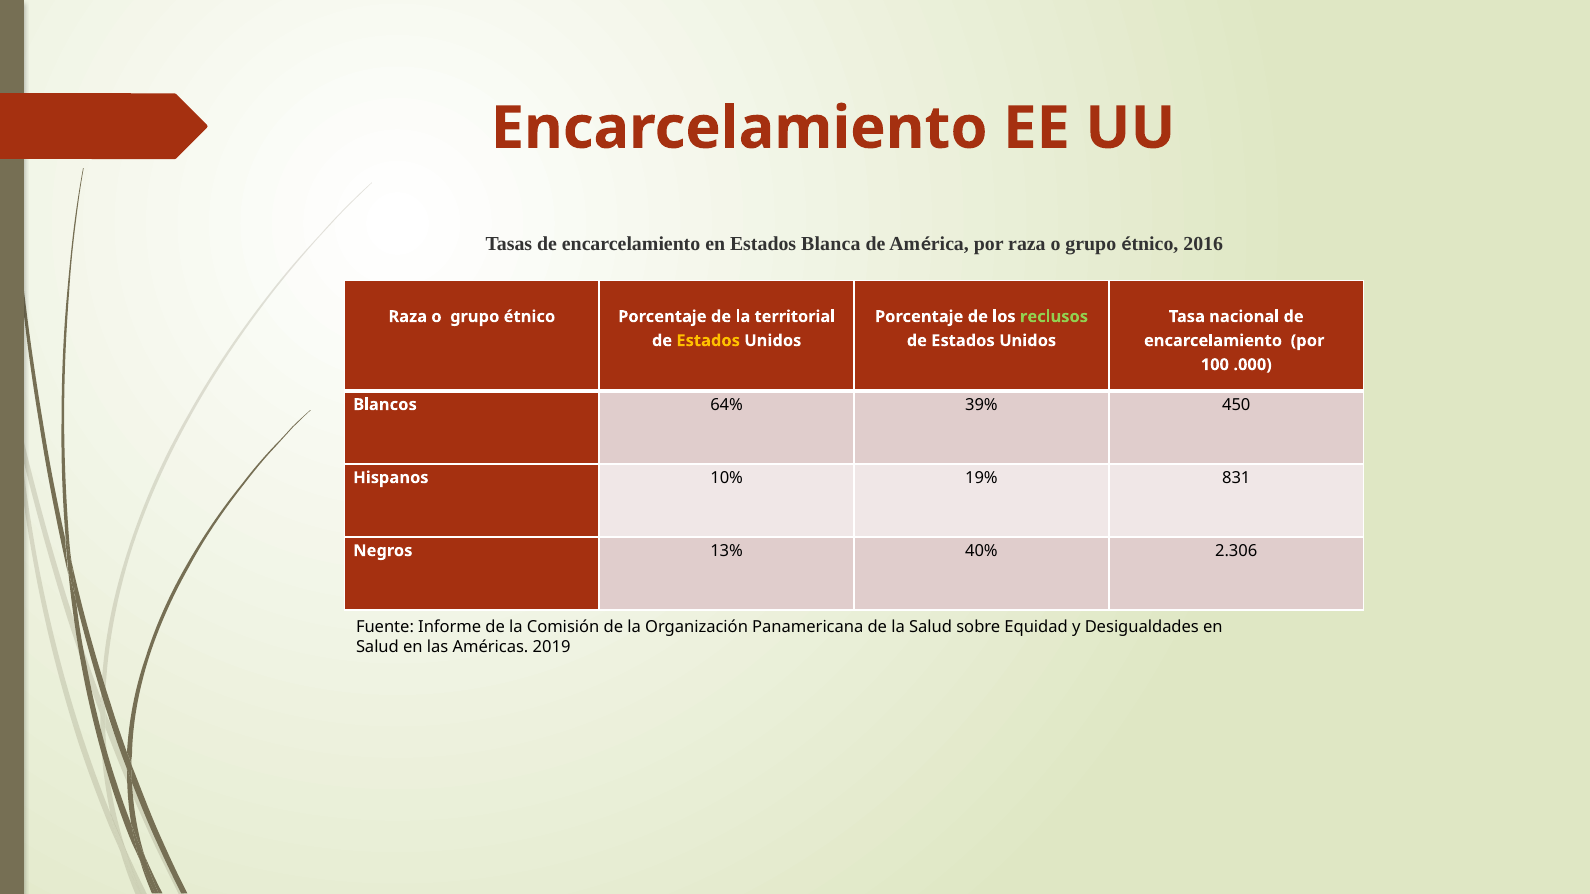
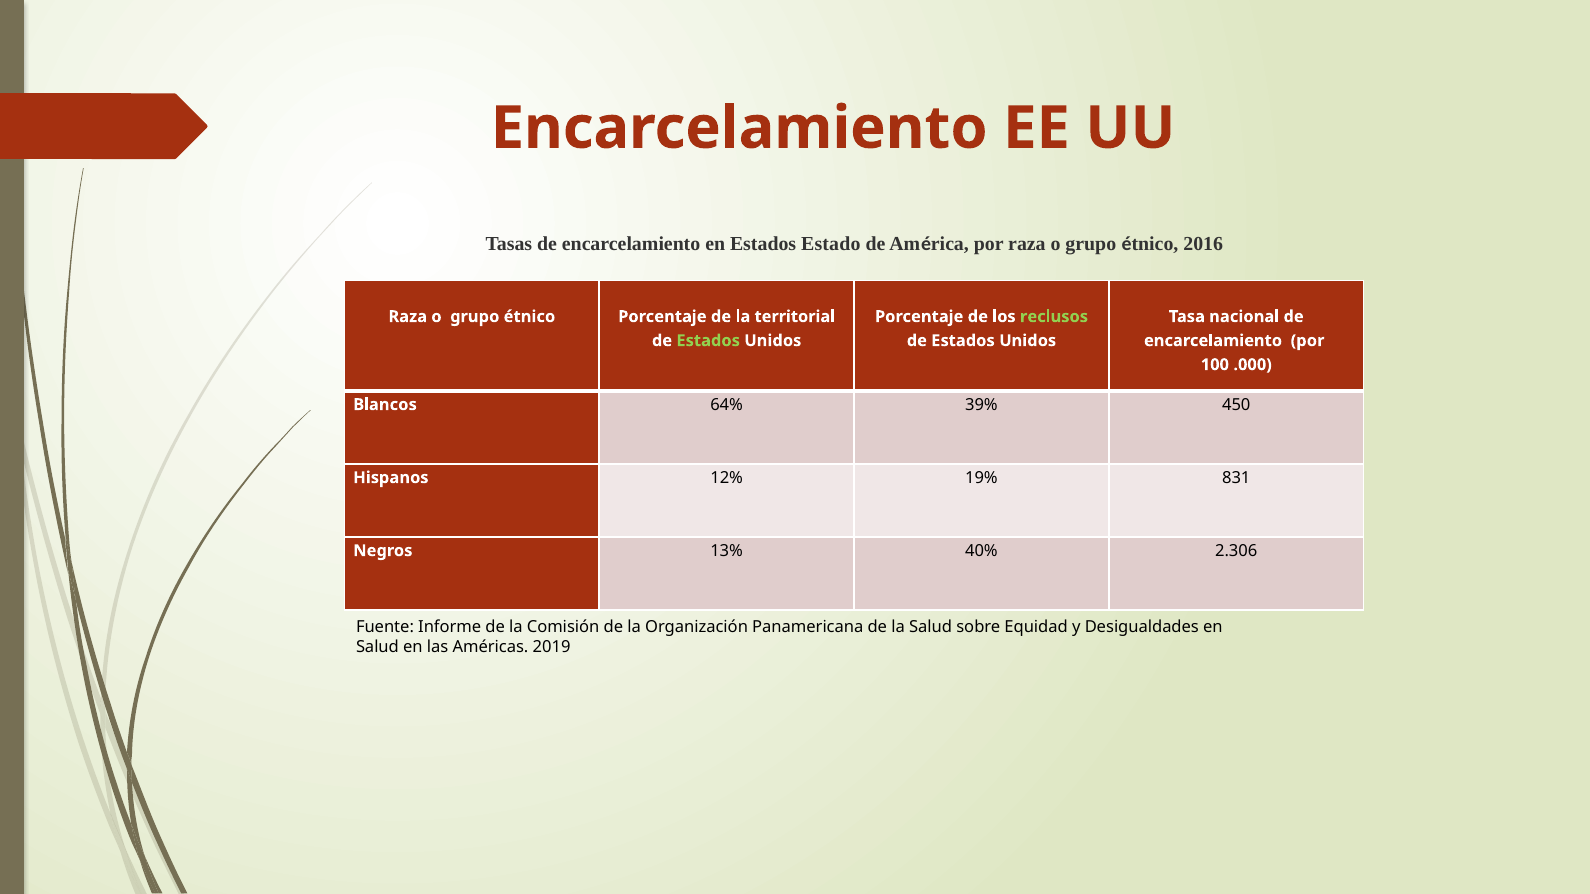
Blanca: Blanca -> Estado (831, 244)
Estados colour: yellow -> light green (708, 341)
10%: 10% -> 12% (727, 478)
